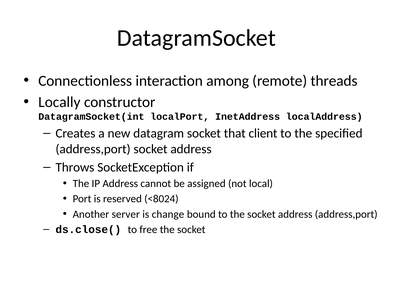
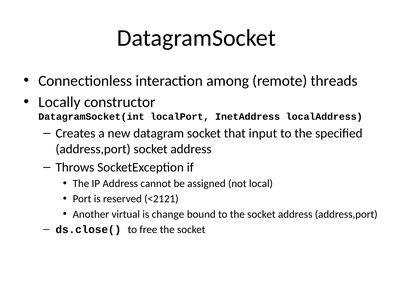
client: client -> input (263, 134)
<8024: <8024 -> <2121 (161, 199)
server: server -> virtual (126, 215)
